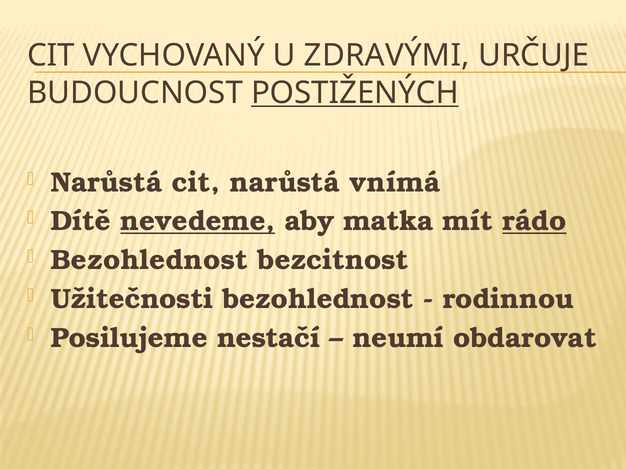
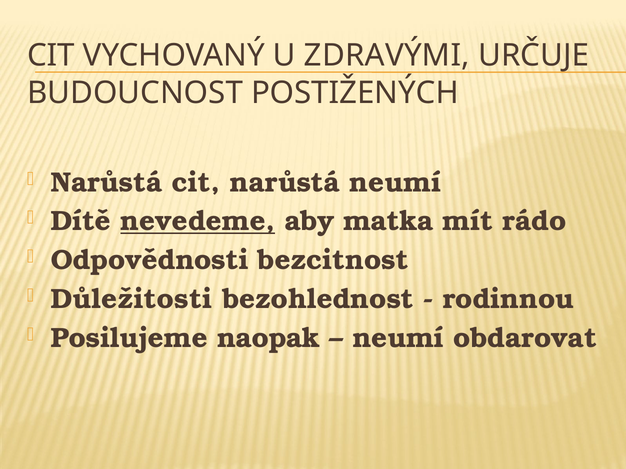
POSTIŽENÝCH underline: present -> none (355, 93)
narůstá vnímá: vnímá -> neumí (395, 183)
rádo underline: present -> none (535, 222)
Bezohlednost: Bezohlednost -> Odpovědnosti (150, 260)
Užitečnosti: Užitečnosti -> Důležitosti (132, 299)
nestačí: nestačí -> naopak (269, 338)
